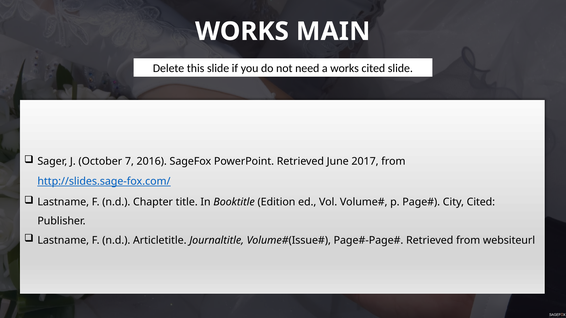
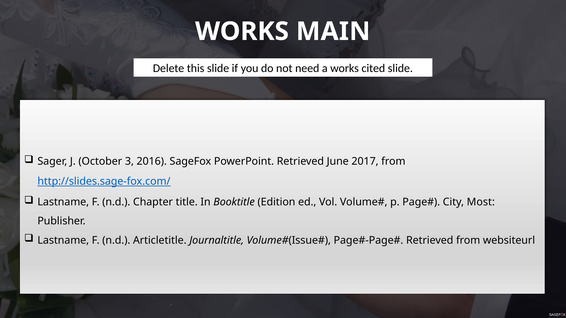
7: 7 -> 3 (129, 162)
City Cited: Cited -> Most (481, 202)
